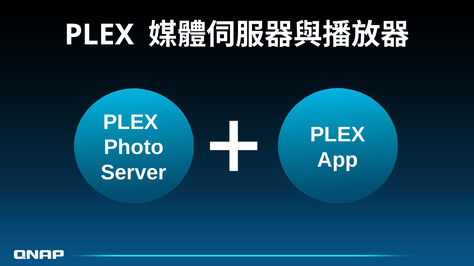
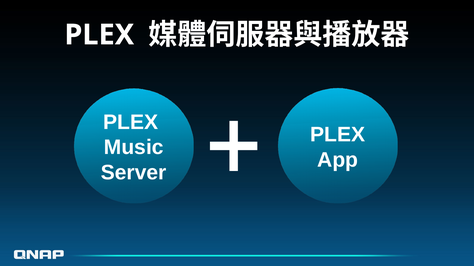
Photo: Photo -> Music (134, 148)
